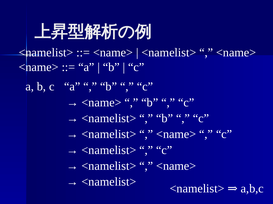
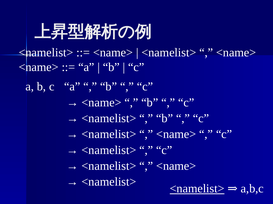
<namelist> underline: none -> present (197, 189)
